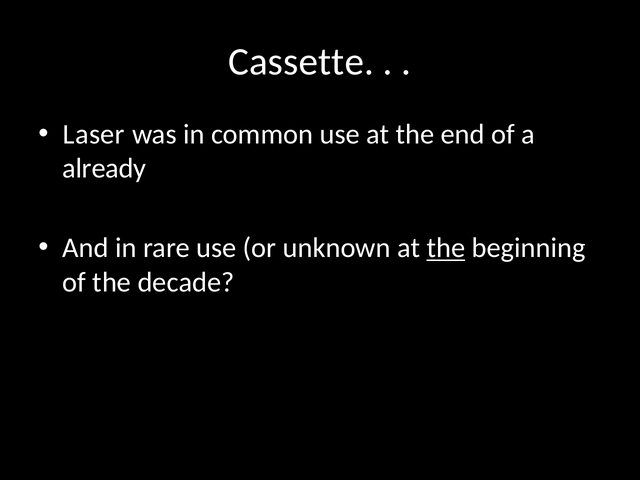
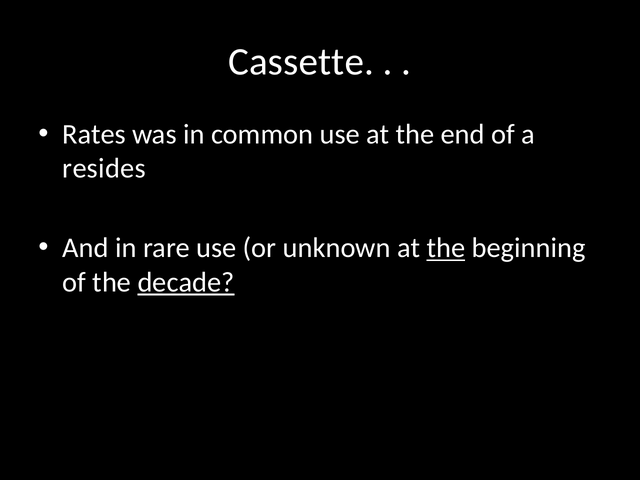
Laser: Laser -> Rates (94, 134)
already: already -> resides (104, 168)
decade underline: none -> present (186, 282)
